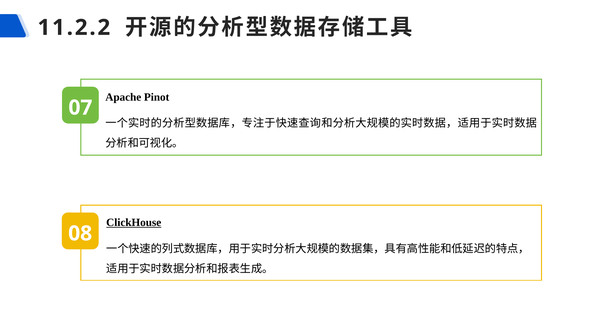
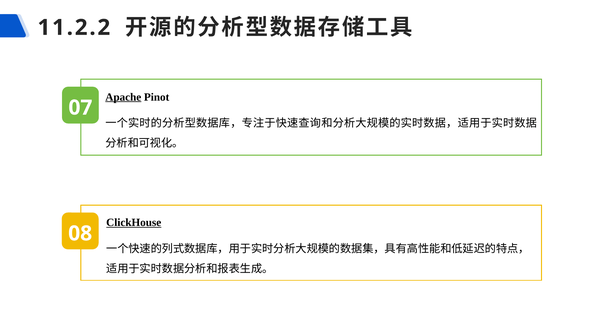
Apache underline: none -> present (123, 97)
